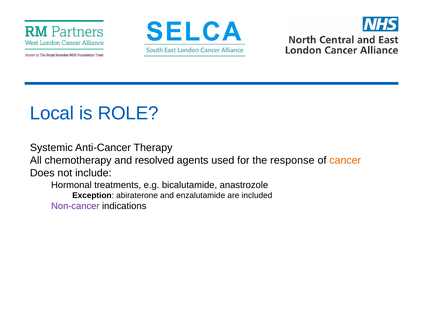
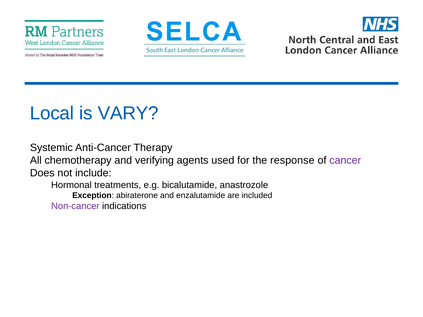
ROLE: ROLE -> VARY (128, 113)
resolved: resolved -> verifying (154, 160)
cancer colour: orange -> purple (345, 160)
